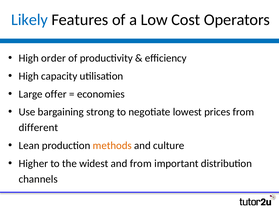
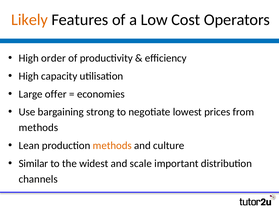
Likely colour: blue -> orange (30, 20)
different: different -> methods (38, 128)
Higher: Higher -> Similar (33, 164)
and from: from -> scale (141, 164)
